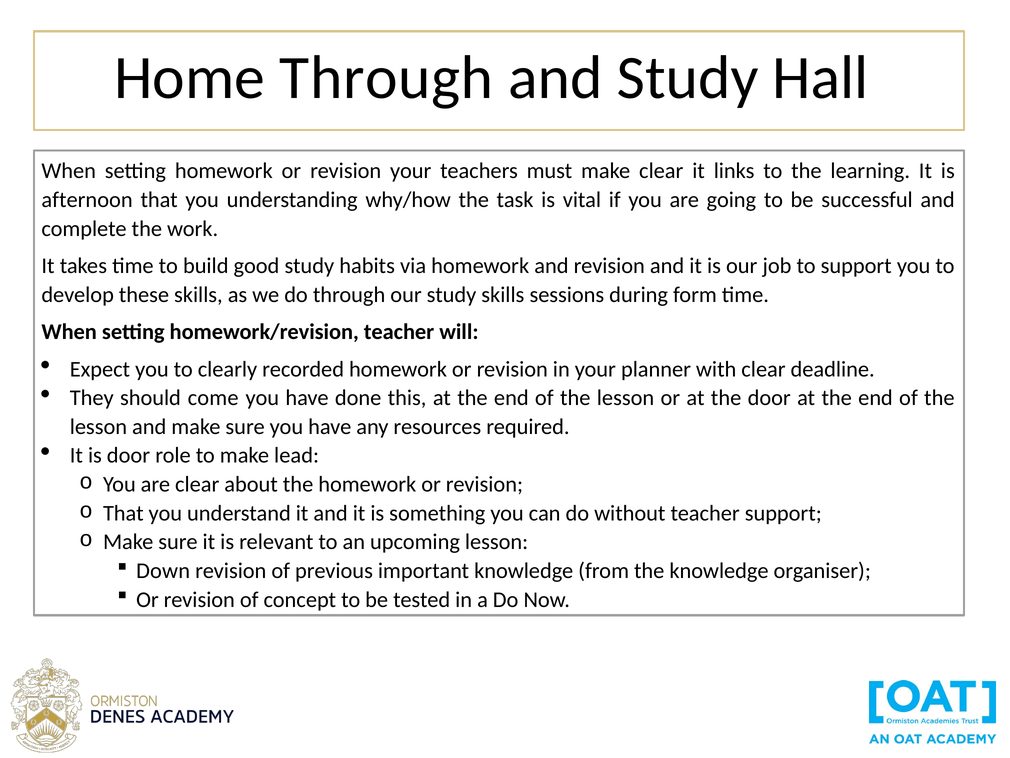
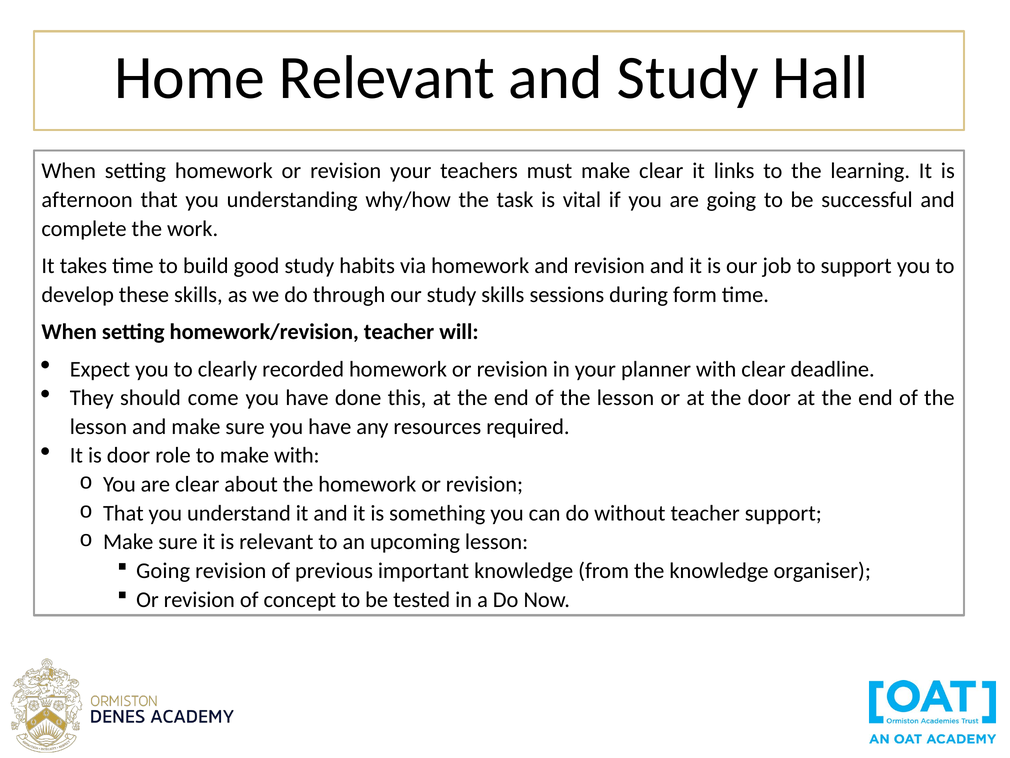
Home Through: Through -> Relevant (387, 78)
make lead: lead -> with (297, 455)
Down: Down -> Going (163, 570)
